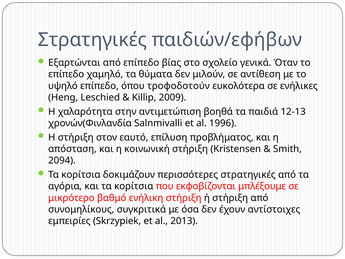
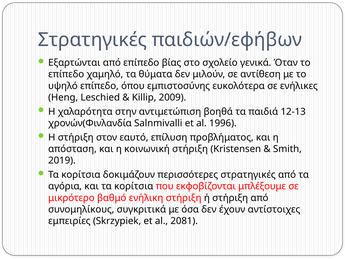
τροφοδοτούν: τροφοδοτούν -> εμπιστοσύνης (179, 86)
2094: 2094 -> 2019 (62, 160)
2013: 2013 -> 2081 (184, 221)
